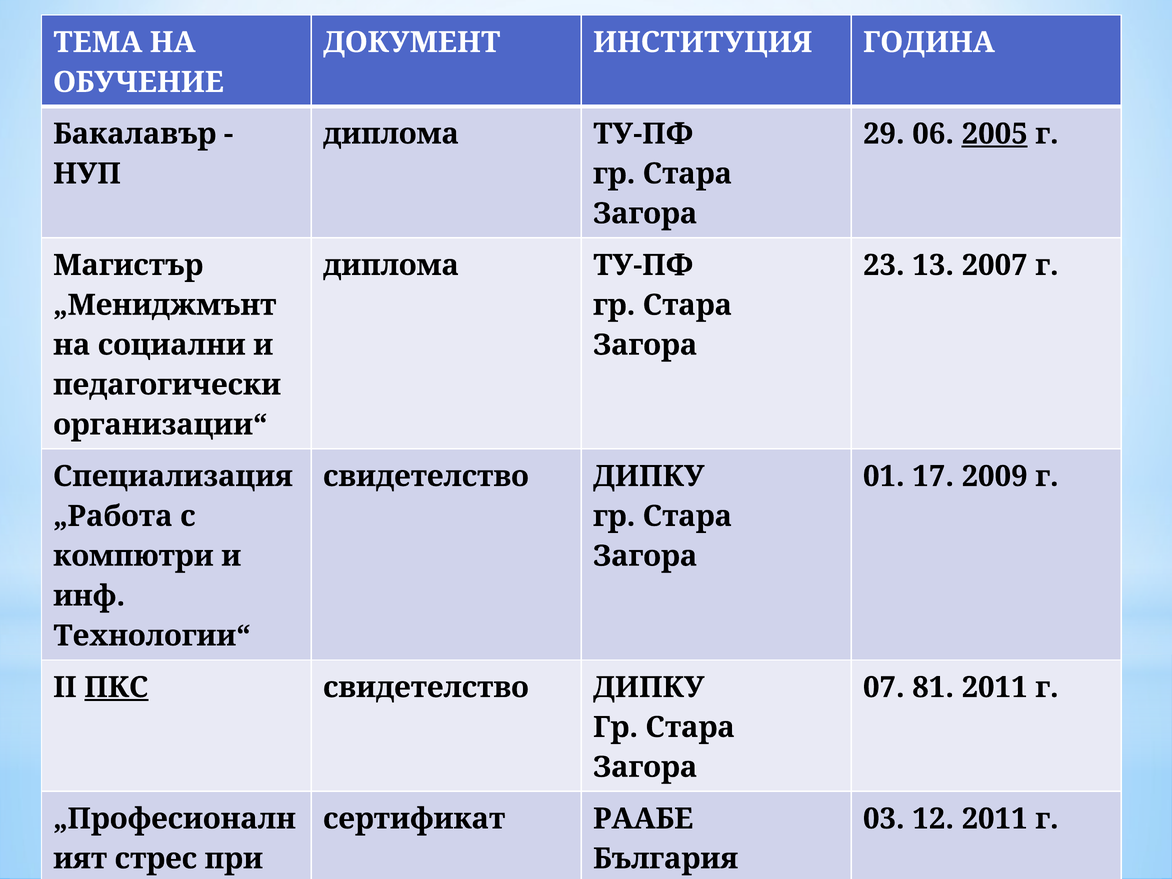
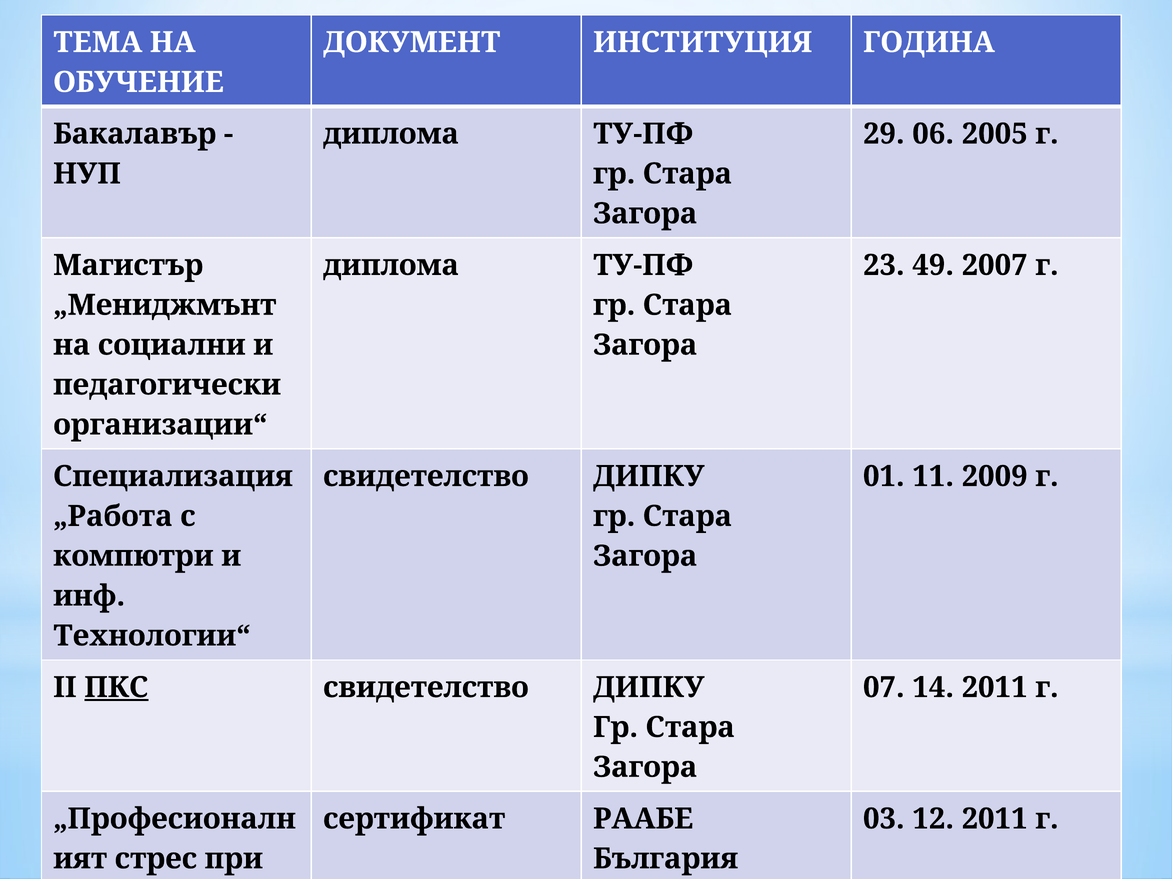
2005 underline: present -> none (995, 134)
13: 13 -> 49 (933, 265)
17: 17 -> 11 (933, 476)
81: 81 -> 14 (933, 687)
